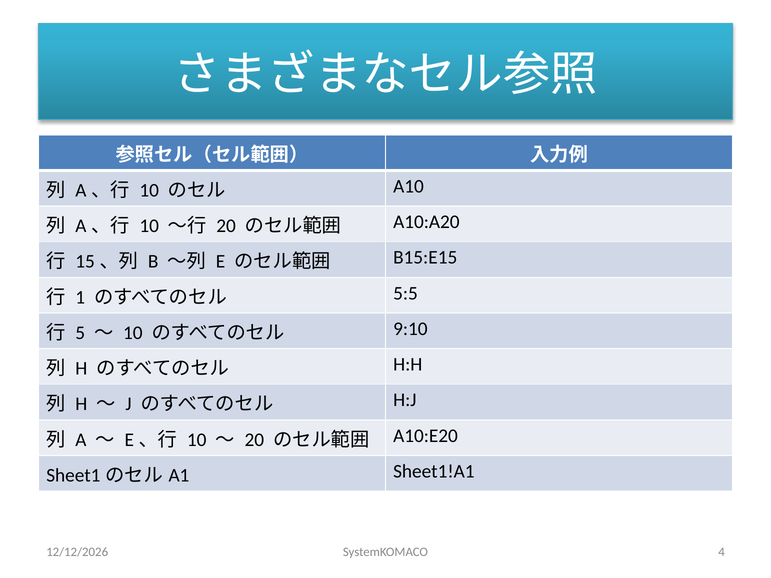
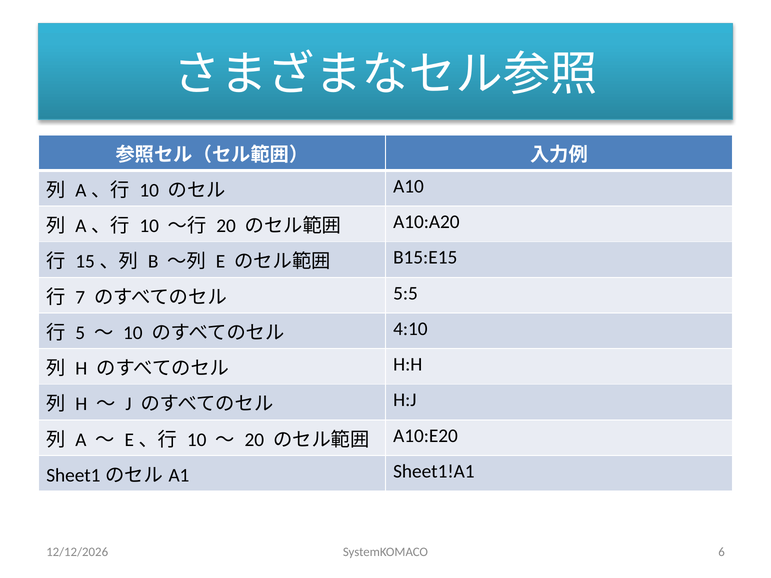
1: 1 -> 7 (80, 297)
9:10: 9:10 -> 4:10 (410, 329)
4: 4 -> 6 (722, 552)
